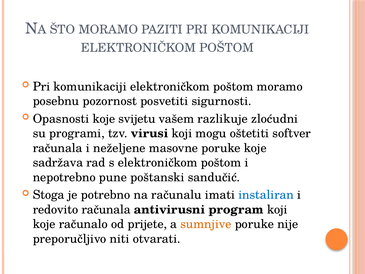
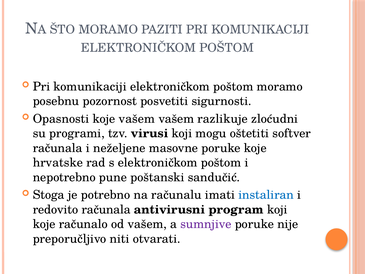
koje svijetu: svijetu -> vašem (137, 119)
sadržava: sadržava -> hrvatske (58, 163)
od prijete: prijete -> vašem (147, 224)
sumnjive colour: orange -> purple (206, 224)
